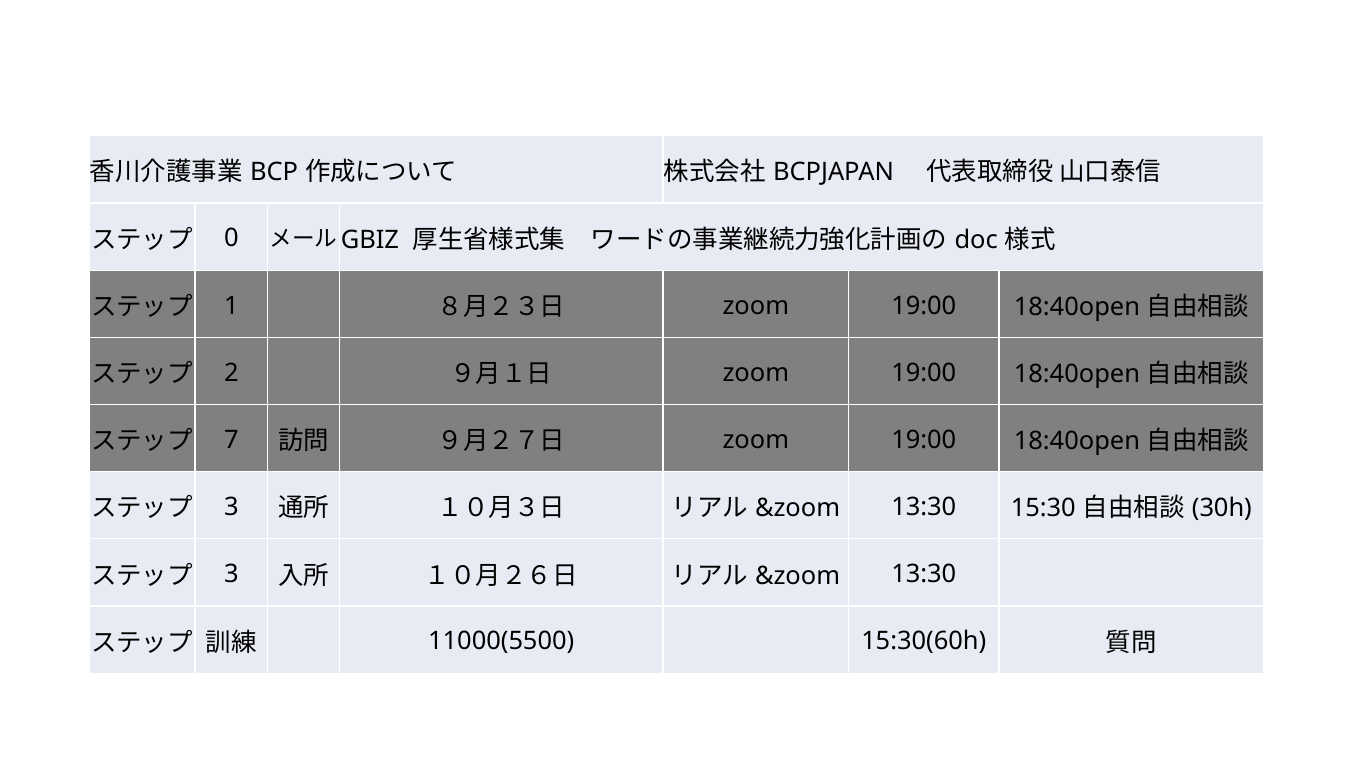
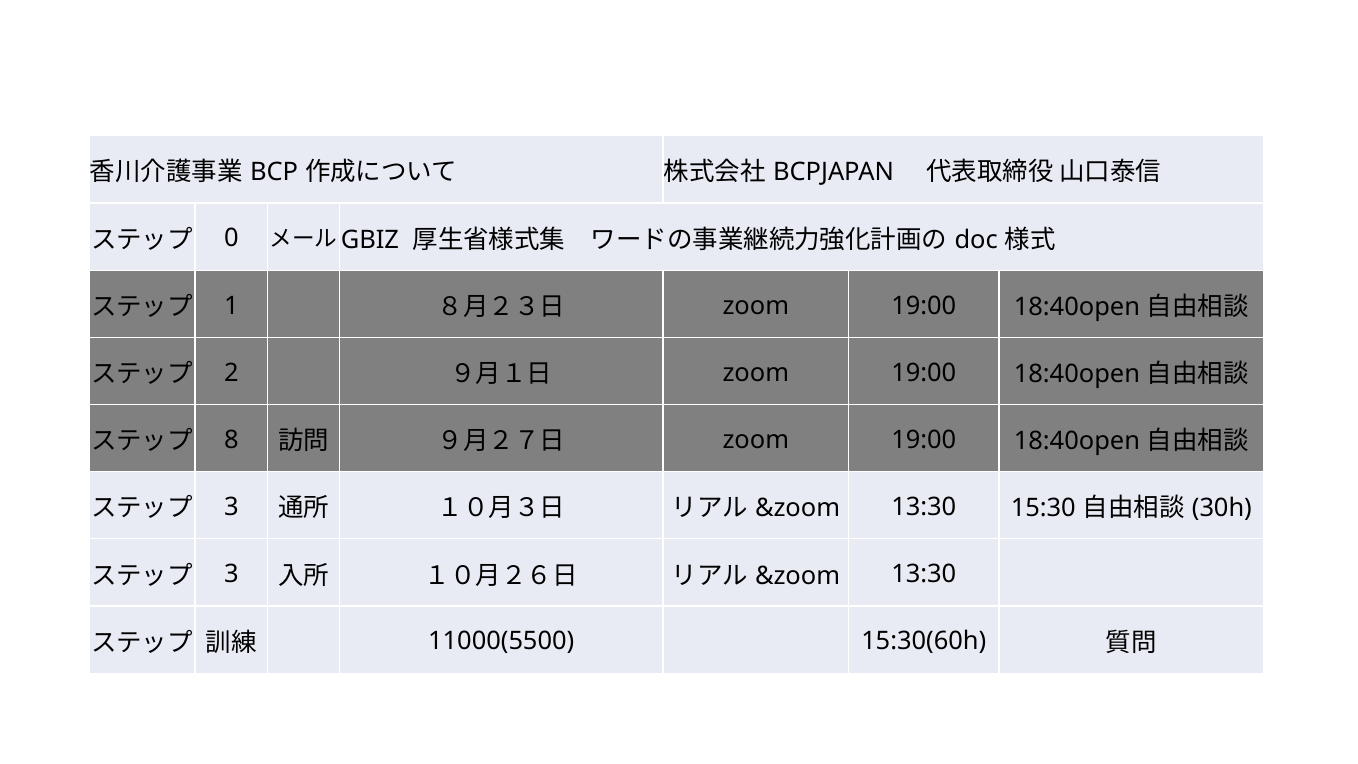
7: 7 -> 8 (231, 440)
